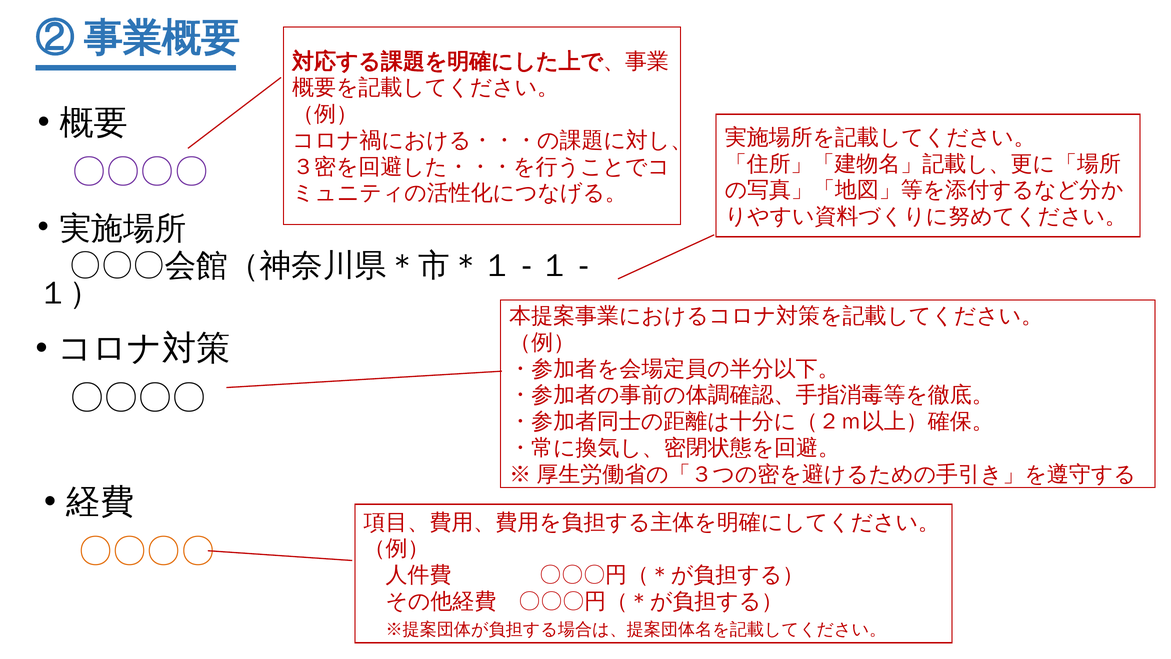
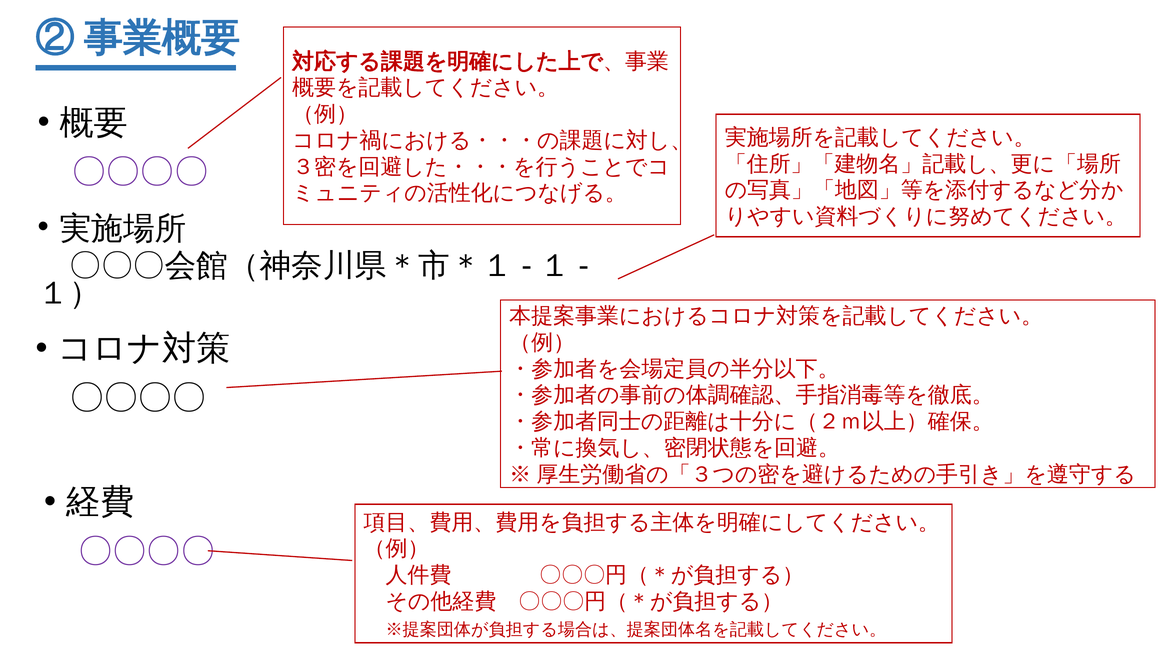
〇〇〇〇 colour: orange -> purple (146, 551)
